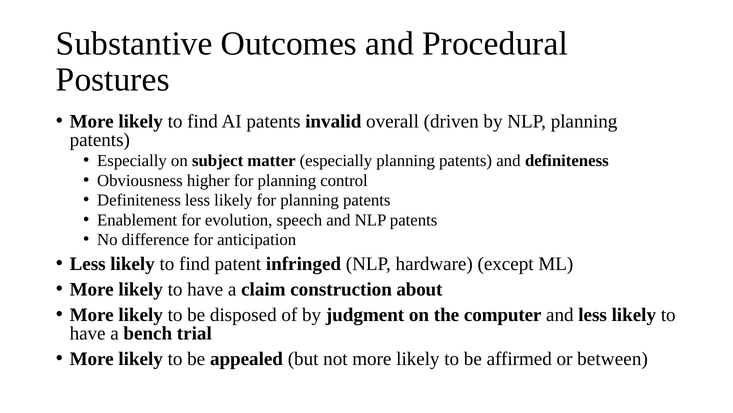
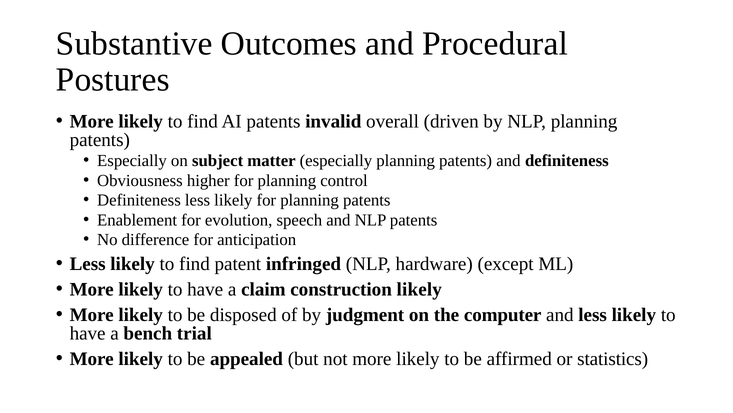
construction about: about -> likely (419, 289)
between: between -> statistics (613, 358)
